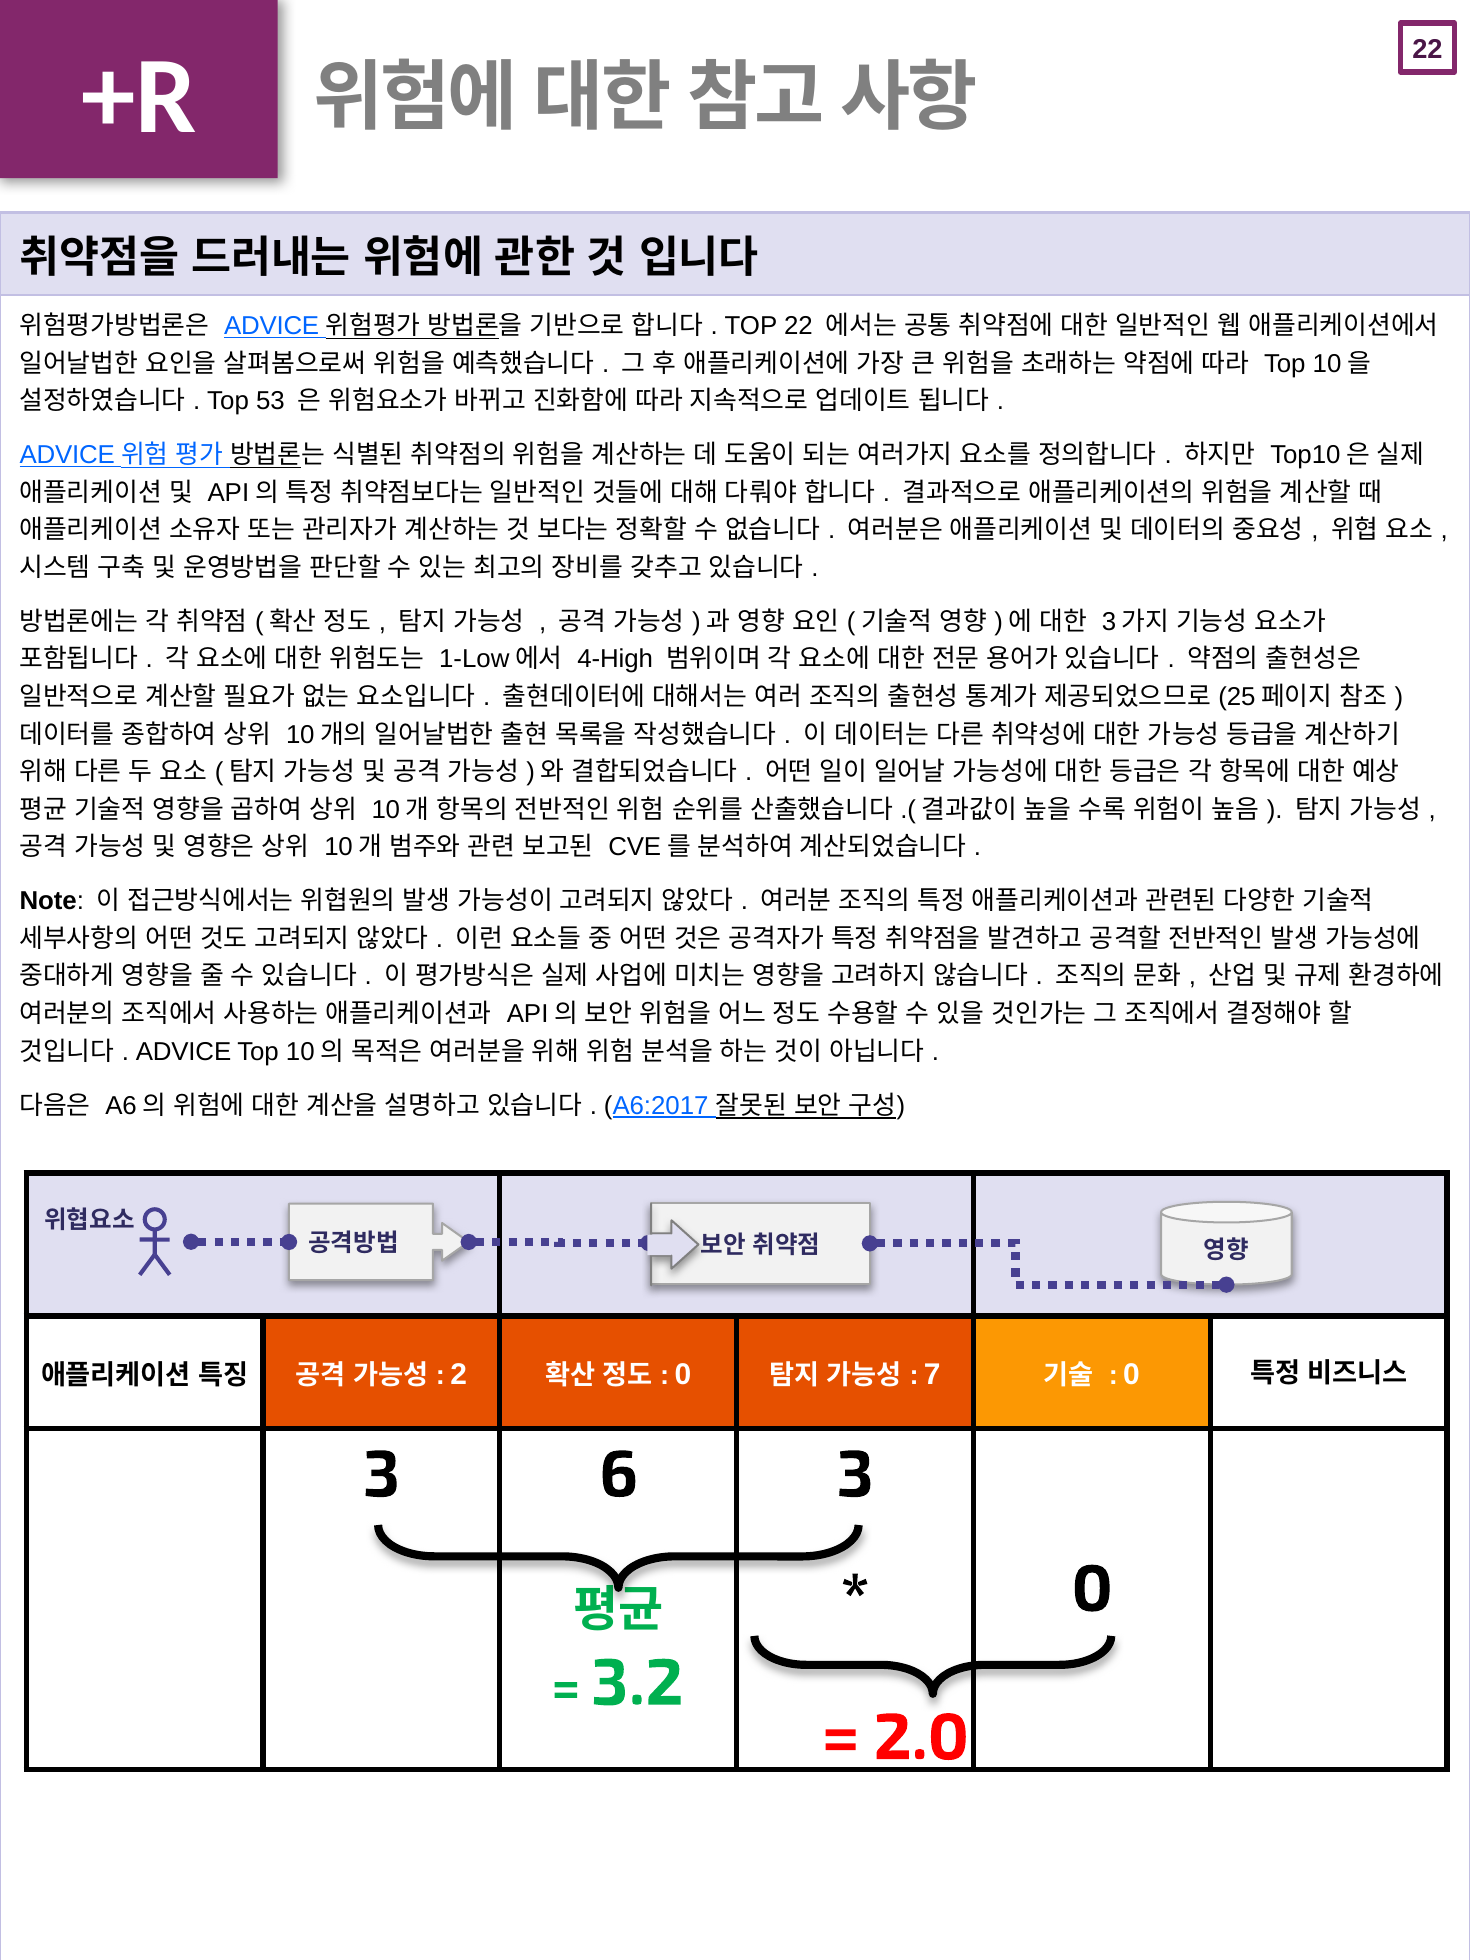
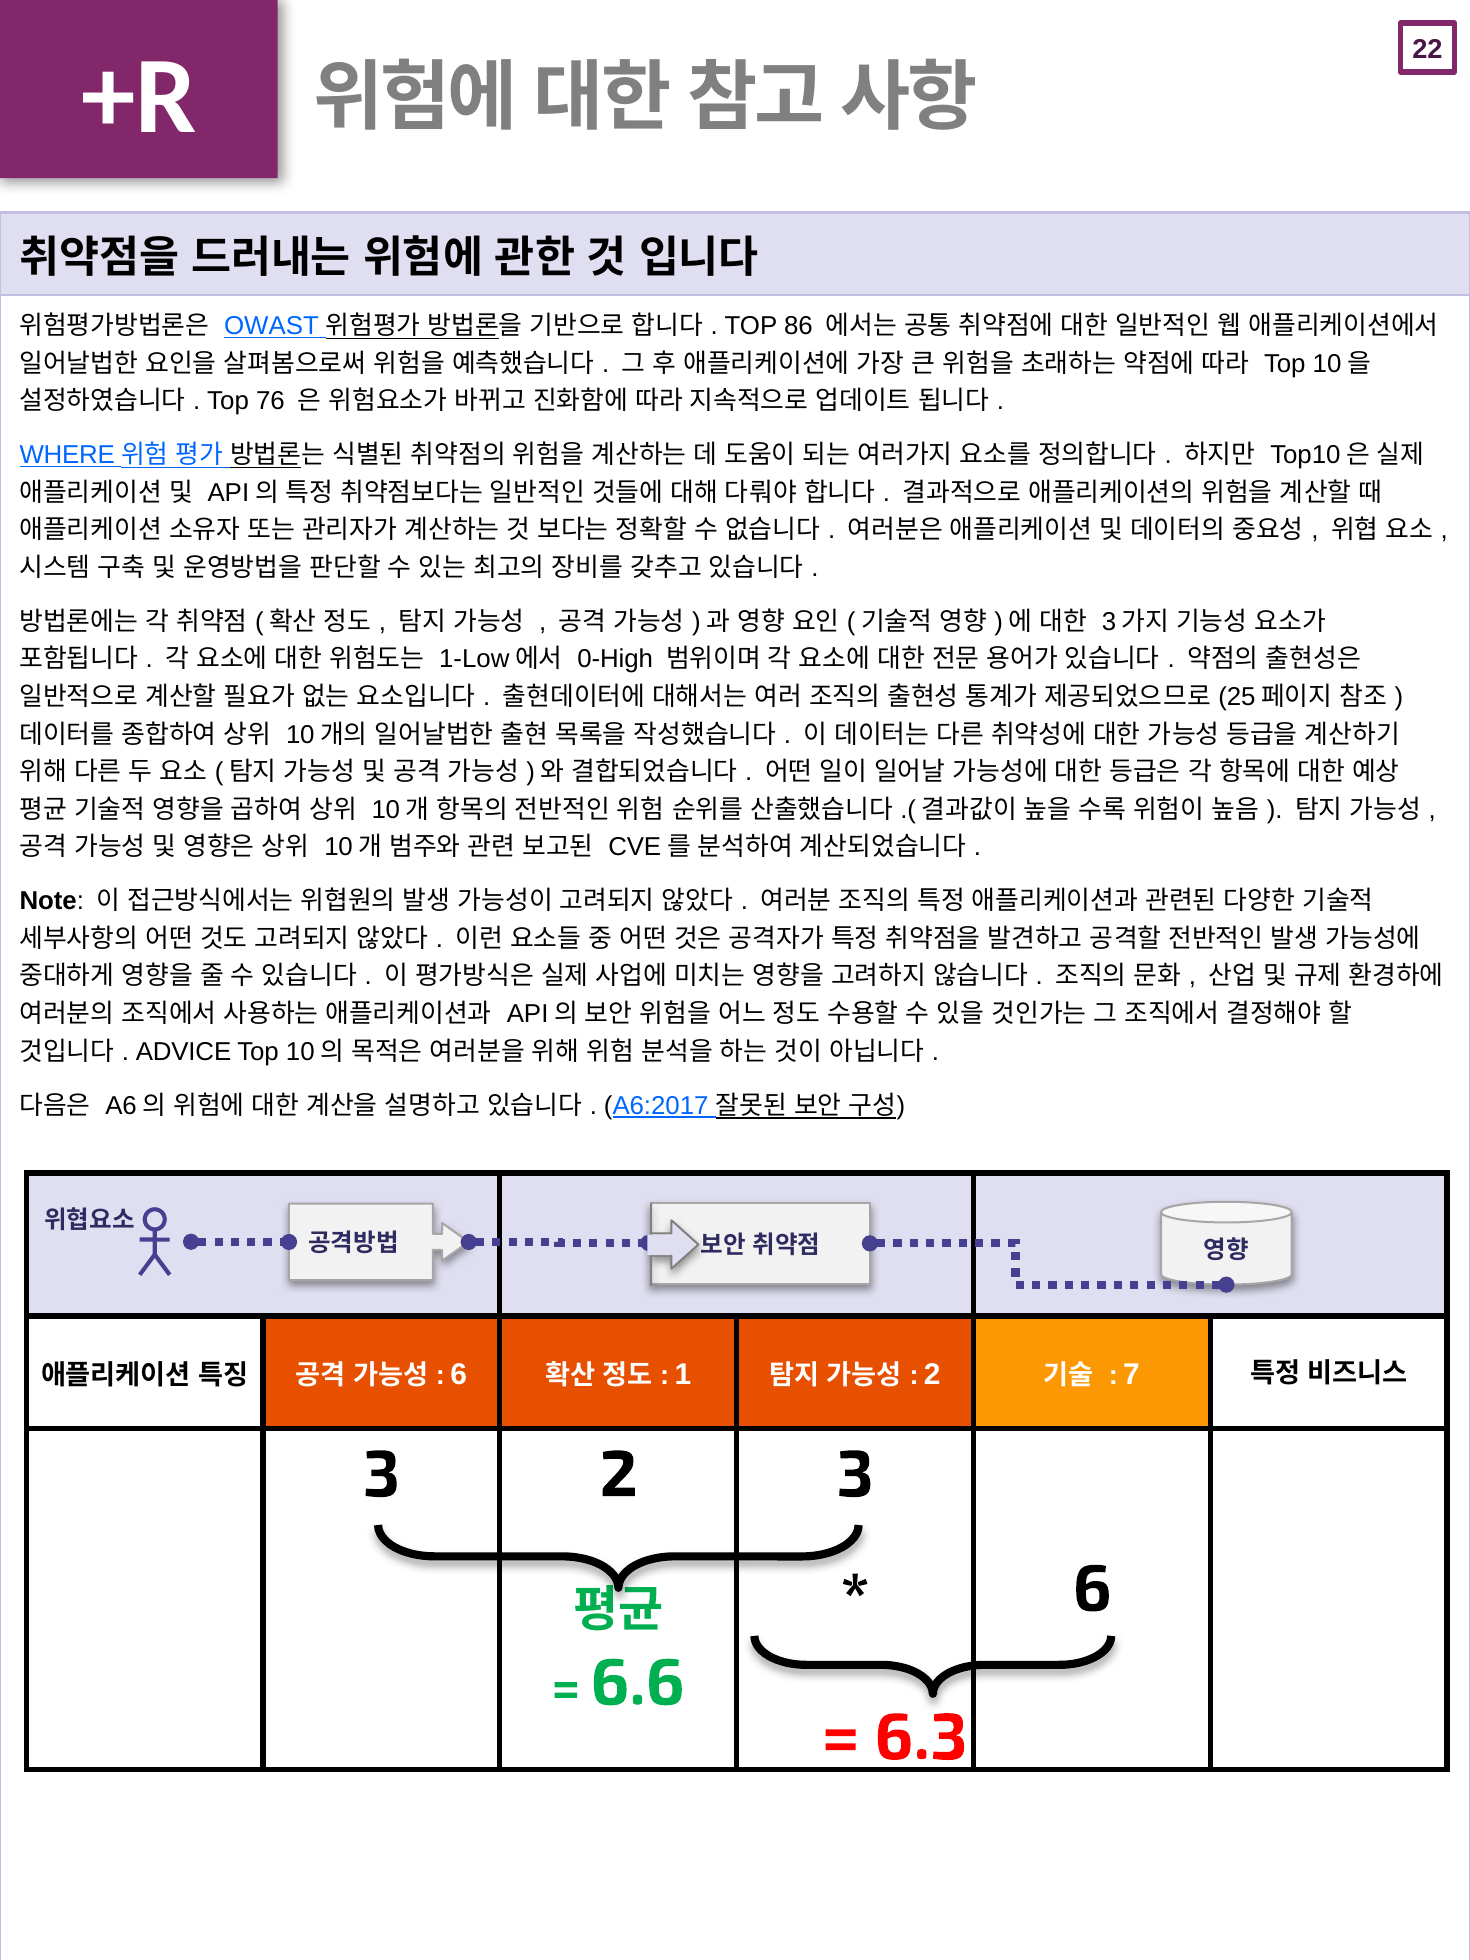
ADVICE: ADVICE -> OWAST (272, 326)
TOP 22: 22 -> 86 (798, 326)
53: 53 -> 76 (270, 401)
ADVICE: ADVICE -> WHERE (67, 455)
4-High: 4-High -> 0-High (615, 659)
2: 2 -> 6 (459, 1374)
0: 0 -> 1 (683, 1374)
7: 7 -> 2 (932, 1374)
0: 0 -> 7 (1132, 1374)
3 6: 6 -> 2 (619, 1475)
0: 0 -> 6 (1092, 1589)
3.2: 3.2 -> 6.6 (638, 1683)
2.0: 2.0 -> 6.3 (921, 1738)
